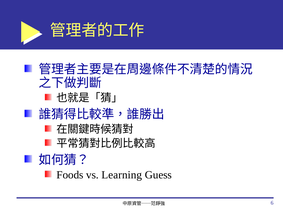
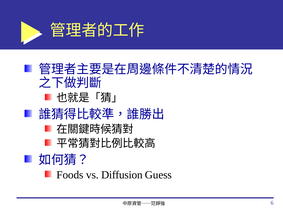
Learning: Learning -> Diffusion (122, 175)
